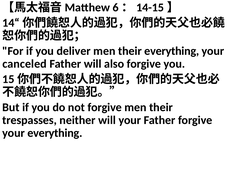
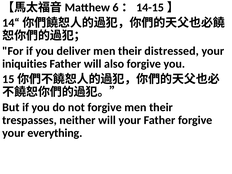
their everything: everything -> distressed (172, 51)
canceled: canceled -> iniquities (25, 64)
